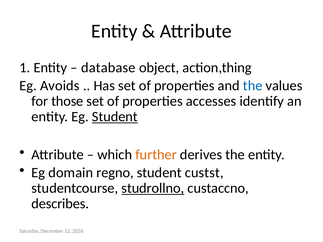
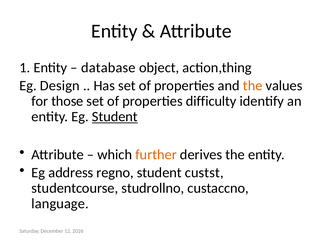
Avoids: Avoids -> Design (60, 86)
the colour: blue -> orange (253, 86)
accesses: accesses -> difficulty (211, 101)
domain: domain -> address (71, 173)
studrollno underline: present -> none (153, 188)
describes: describes -> language (60, 204)
